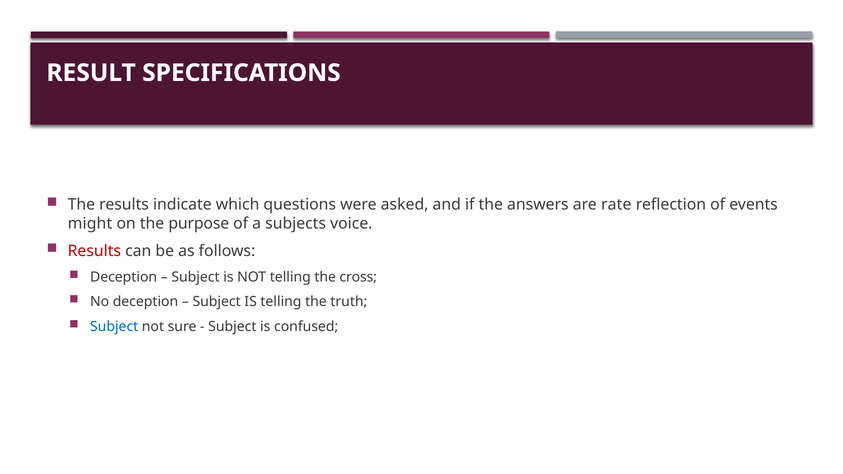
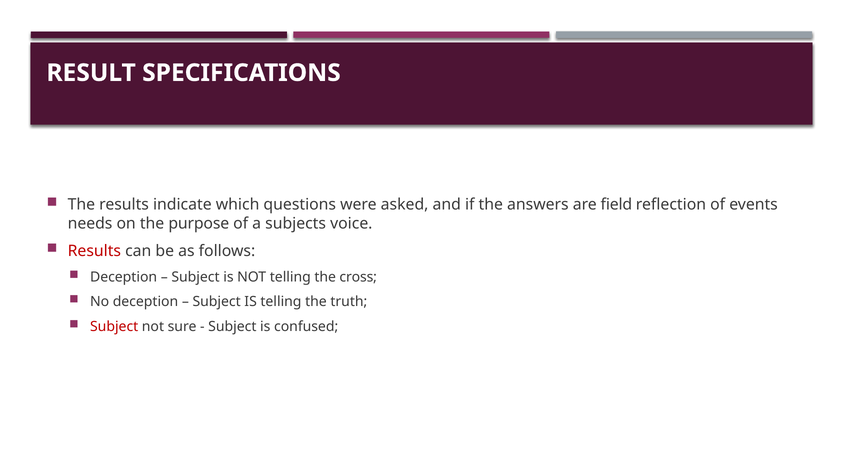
rate: rate -> field (616, 205)
might: might -> needs (90, 224)
Subject colour: blue -> red (114, 327)
